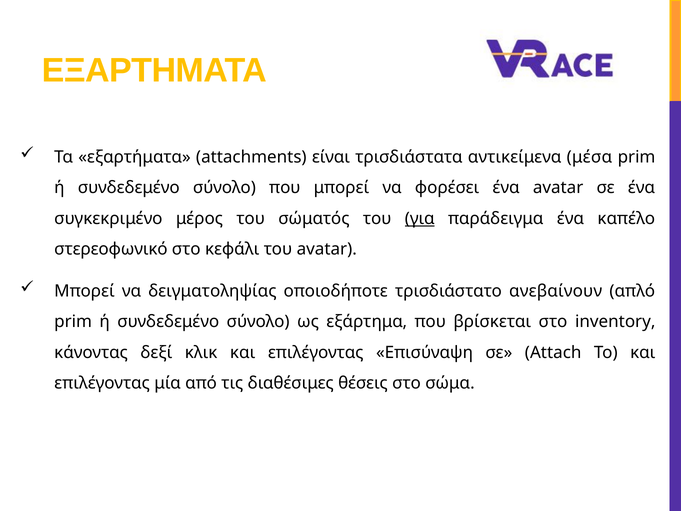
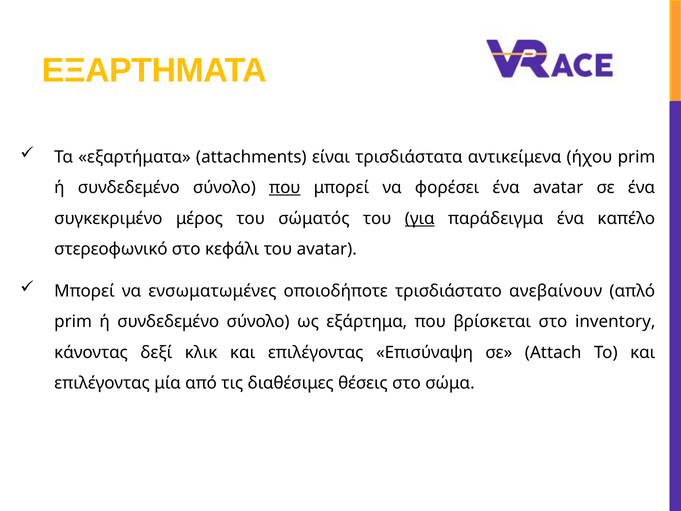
μέσα: μέσα -> ήχου (590, 157)
που underline: none -> present (285, 188)
δειγματοληψίας: δειγματοληψίας -> ενσωματωμένες (212, 291)
